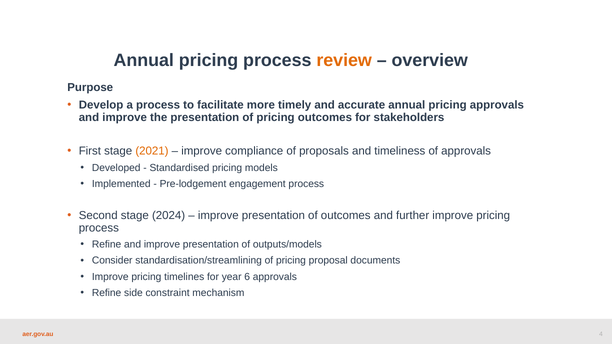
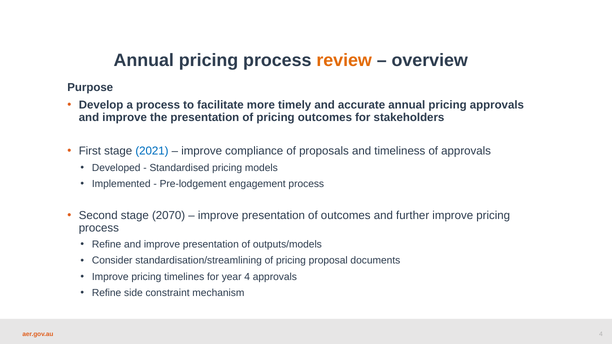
2021 colour: orange -> blue (152, 151)
2024: 2024 -> 2070 (169, 216)
year 6: 6 -> 4 (247, 277)
